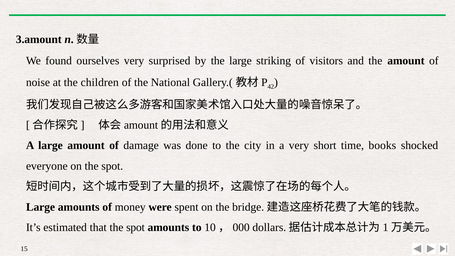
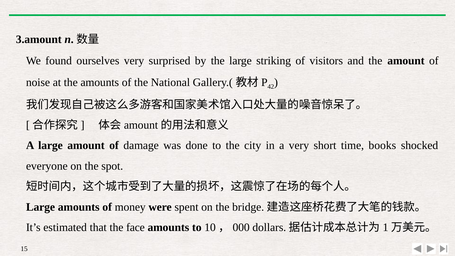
the children: children -> amounts (100, 82)
that the spot: spot -> face (135, 227)
